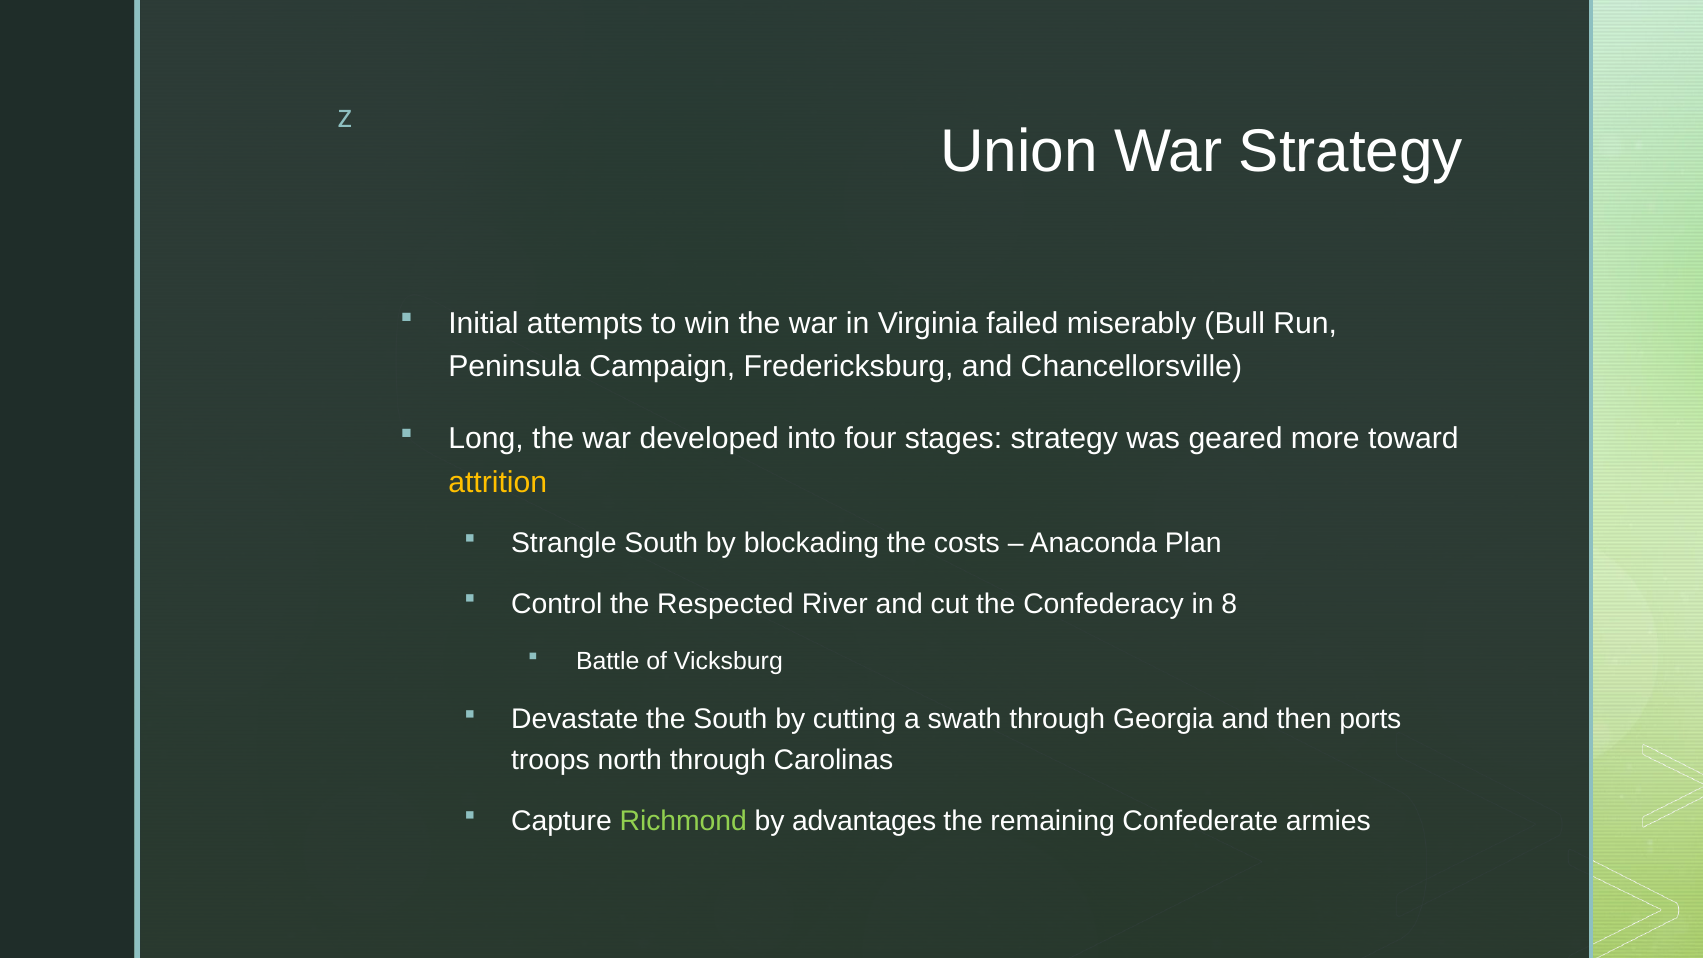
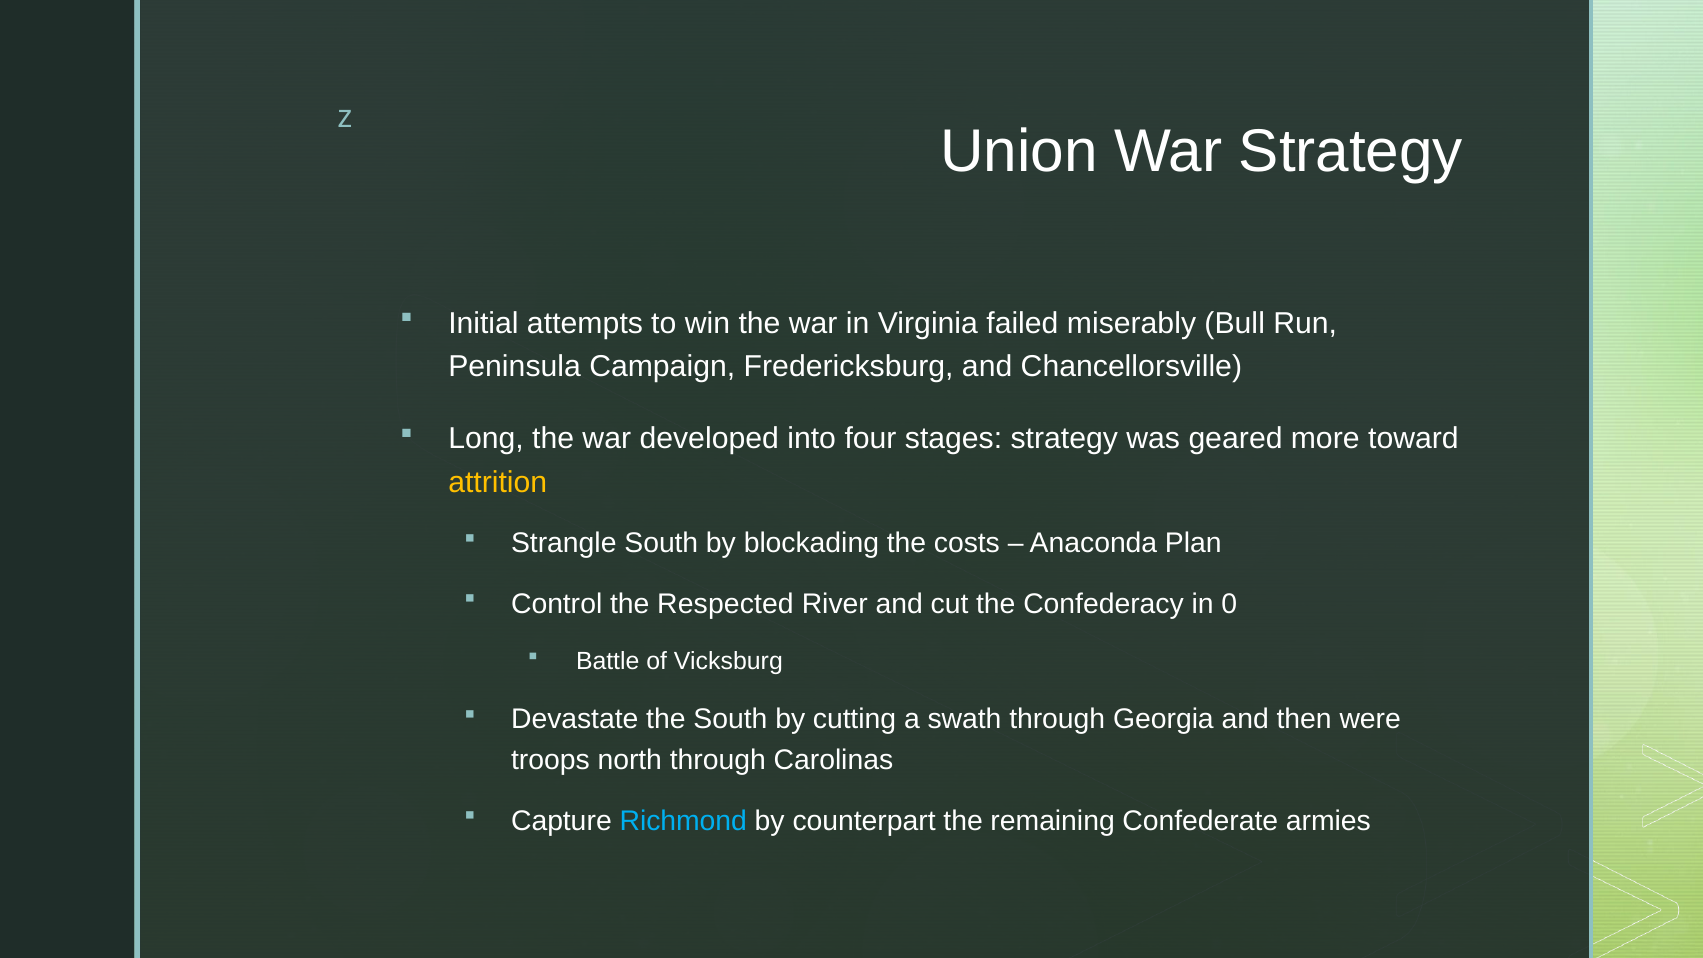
8: 8 -> 0 (1229, 604)
ports: ports -> were (1370, 719)
Richmond colour: light green -> light blue (683, 821)
advantages: advantages -> counterpart (864, 821)
